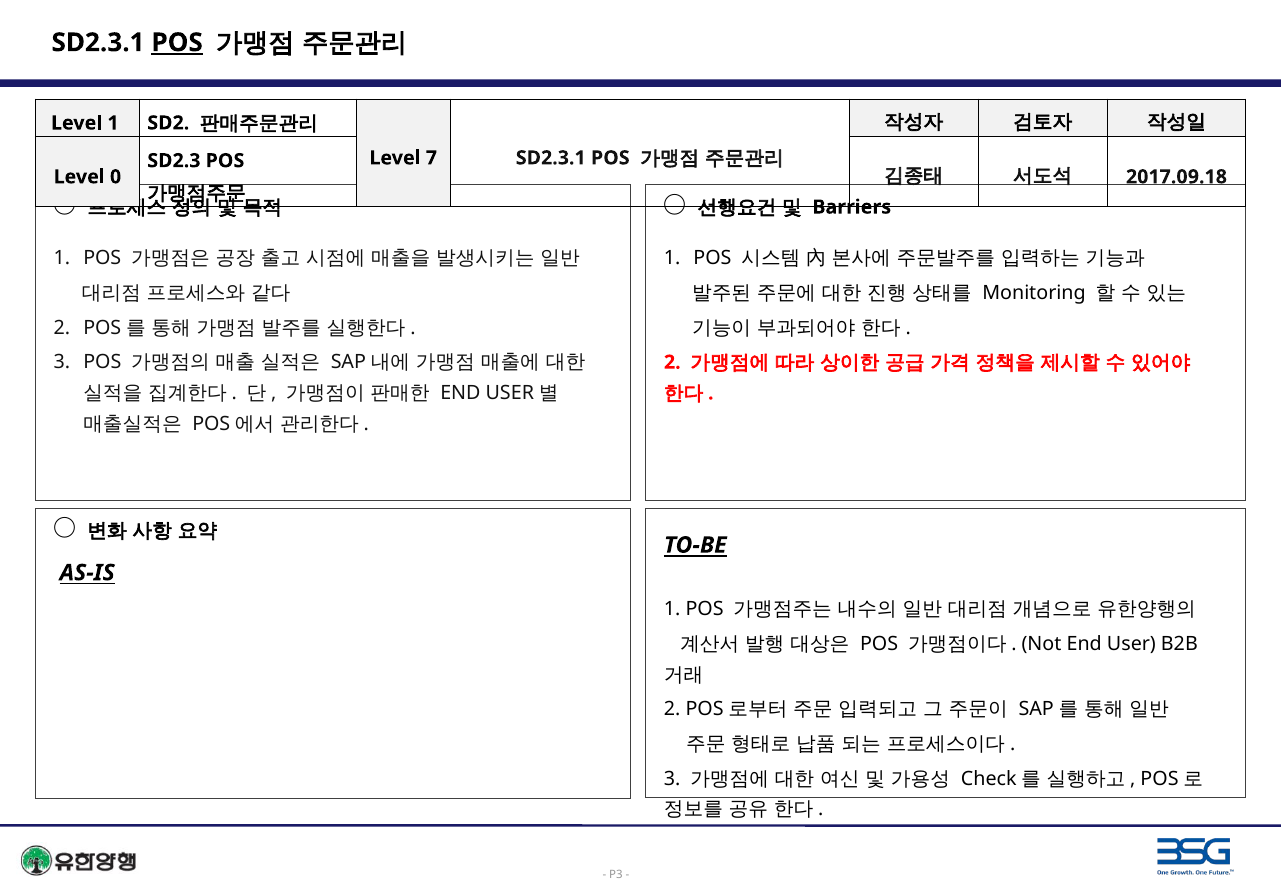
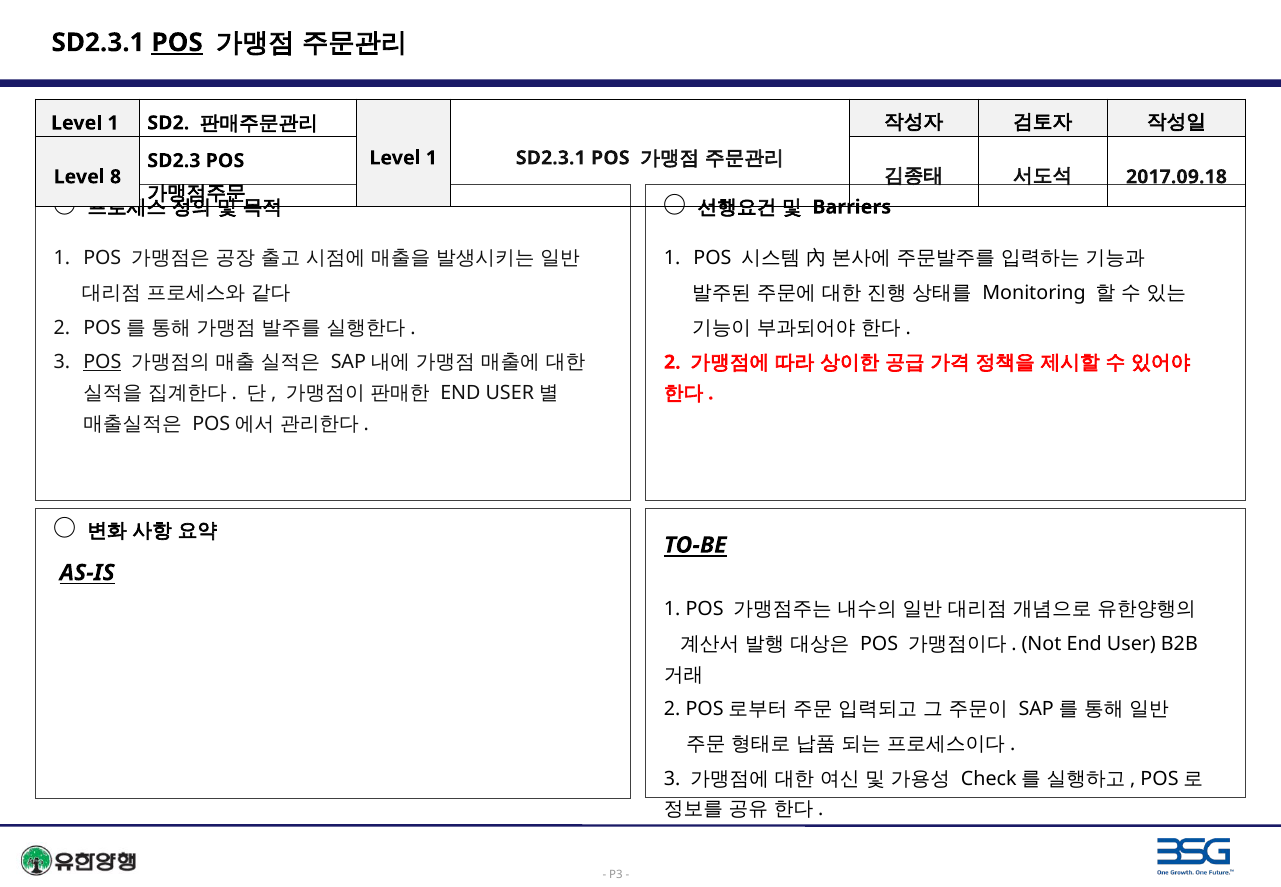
7: 7 -> 1 (431, 158)
0: 0 -> 8 (116, 177)
POS underline: none -> present (102, 362)
